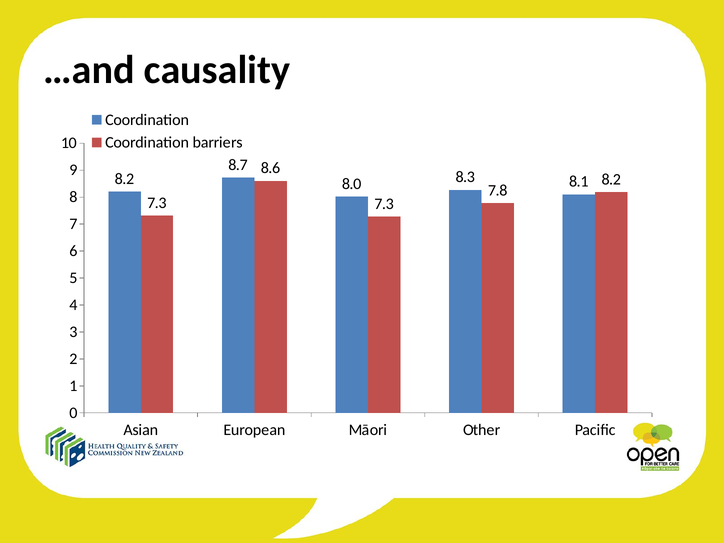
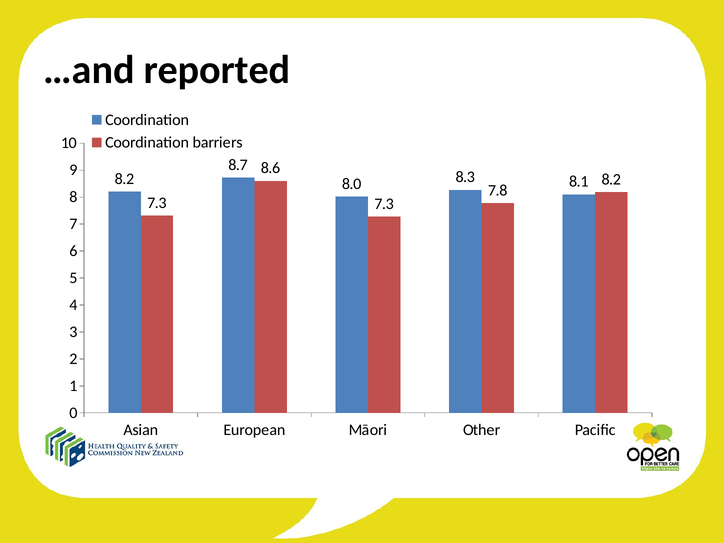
causality: causality -> reported (217, 70)
